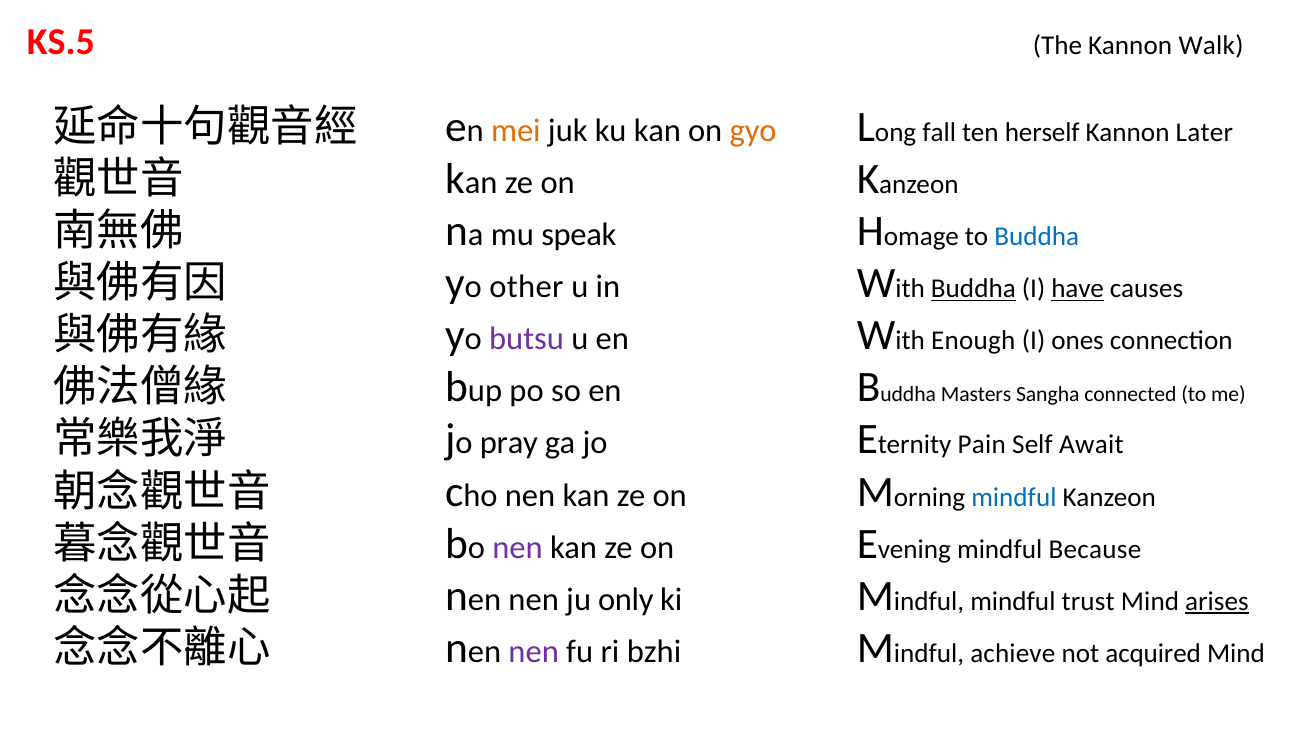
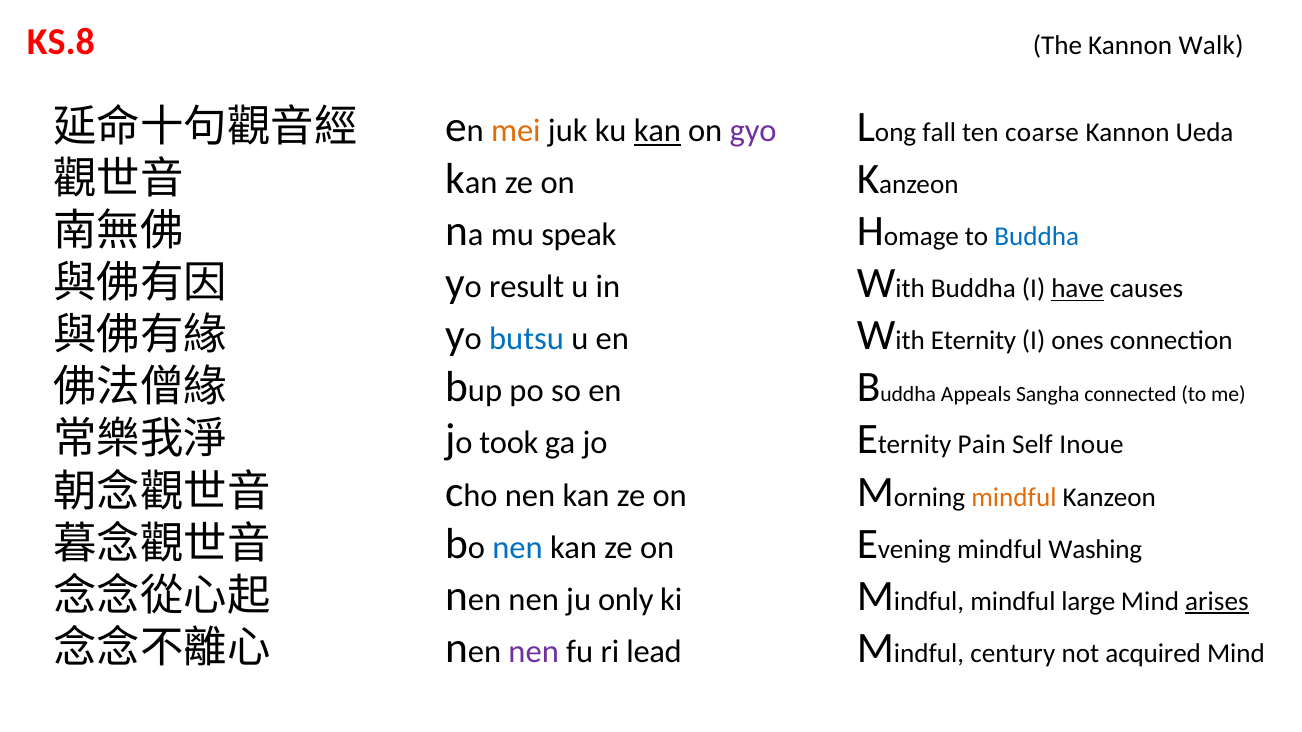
KS.5: KS.5 -> KS.8 (61, 42)
kan underline: none -> present (657, 131)
gyo colour: orange -> purple (753, 131)
herself: herself -> coarse (1042, 133)
Later: Later -> Ueda (1205, 133)
other: other -> result (527, 287)
Buddha underline: present -> none (973, 289)
butsu colour: purple -> blue (527, 339)
Enough: Enough -> Eternity (974, 341)
Masters: Masters -> Appeals (976, 395)
pray: pray -> took (509, 443)
Await: Await -> Inoue (1091, 445)
mindful colour: blue -> orange (1014, 497)
nen colour: purple -> blue (518, 548)
Because: Because -> Washing (1095, 549)
trust: trust -> large (1088, 602)
bzhi: bzhi -> lead (654, 652)
achieve: achieve -> century (1013, 654)
